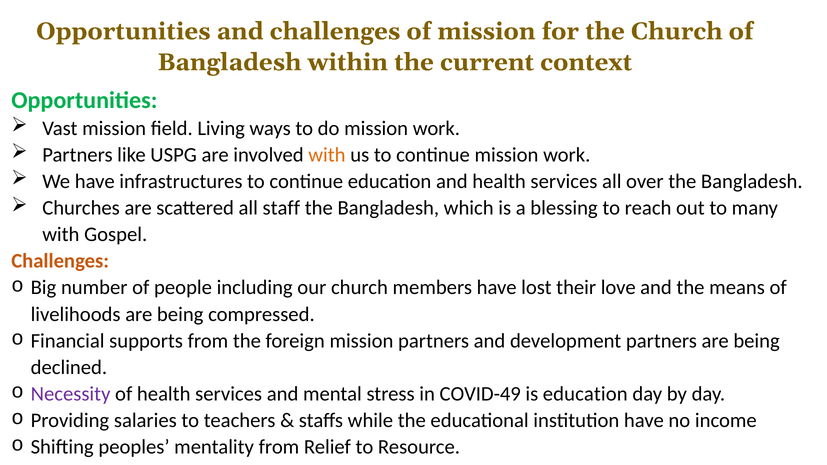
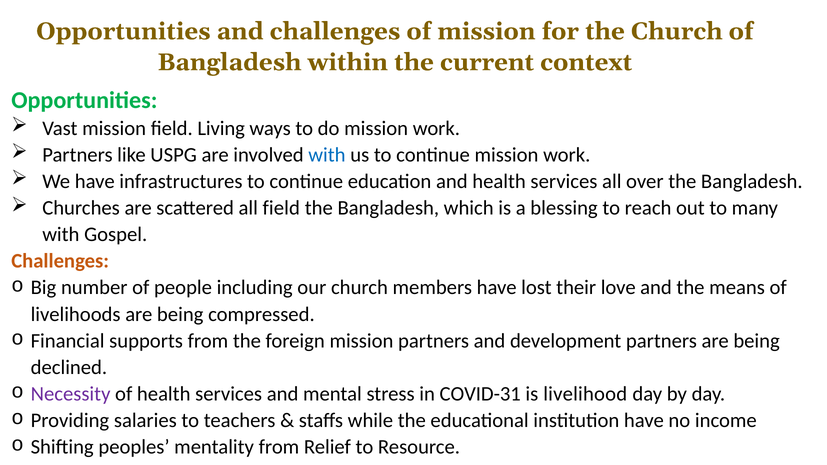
with colour: orange -> blue (327, 155)
all staff: staff -> field (281, 208)
COVID-49: COVID-49 -> COVID-31 (480, 394)
is education: education -> livelihood (585, 394)
